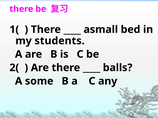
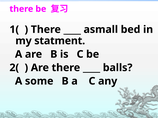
students: students -> statment (60, 41)
